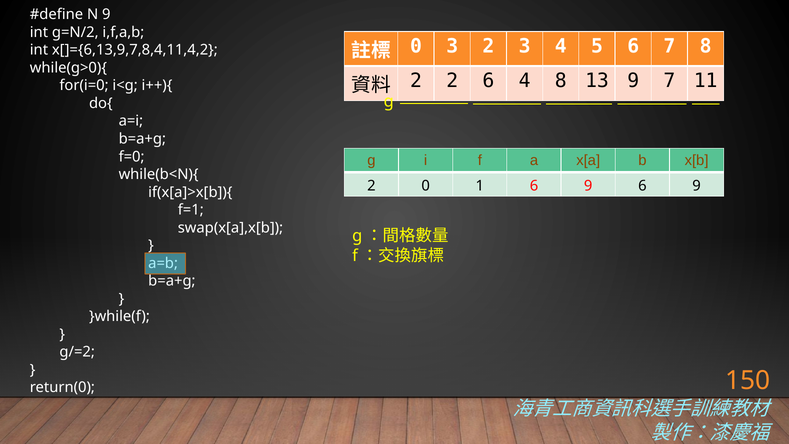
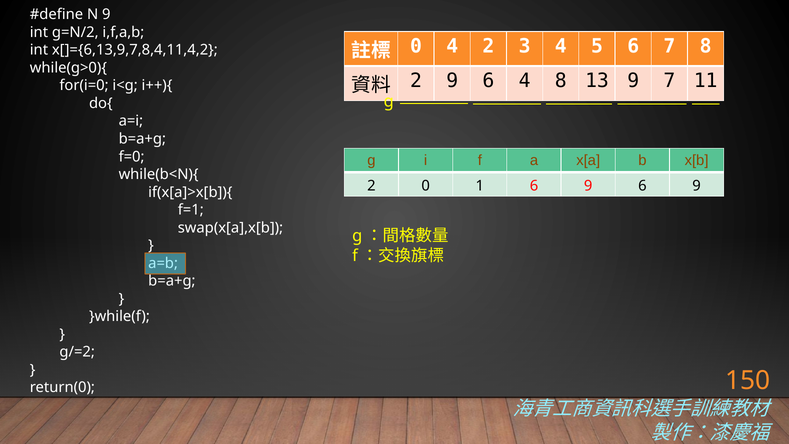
0 3: 3 -> 4 (452, 46)
2 2: 2 -> 9 (452, 81)
